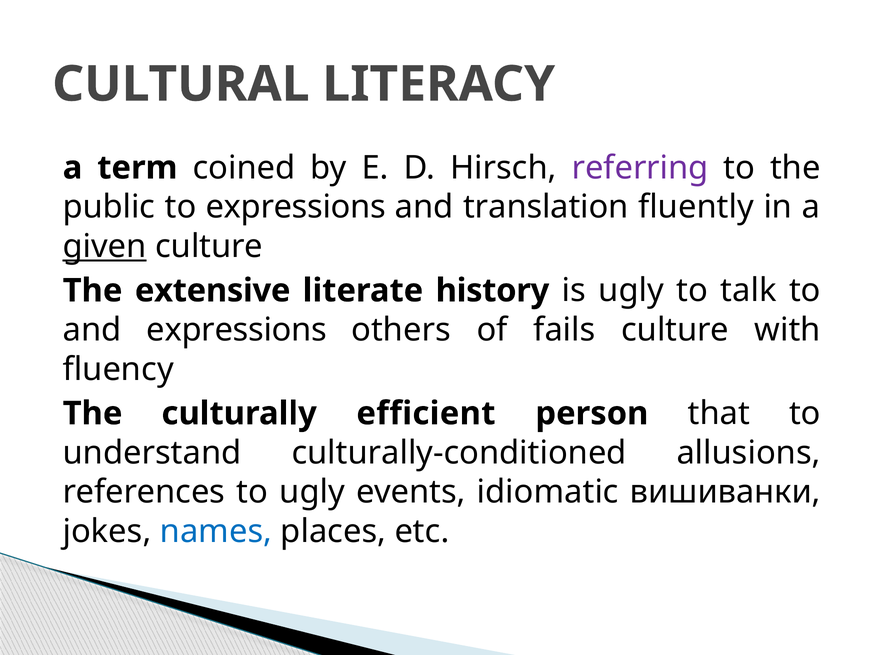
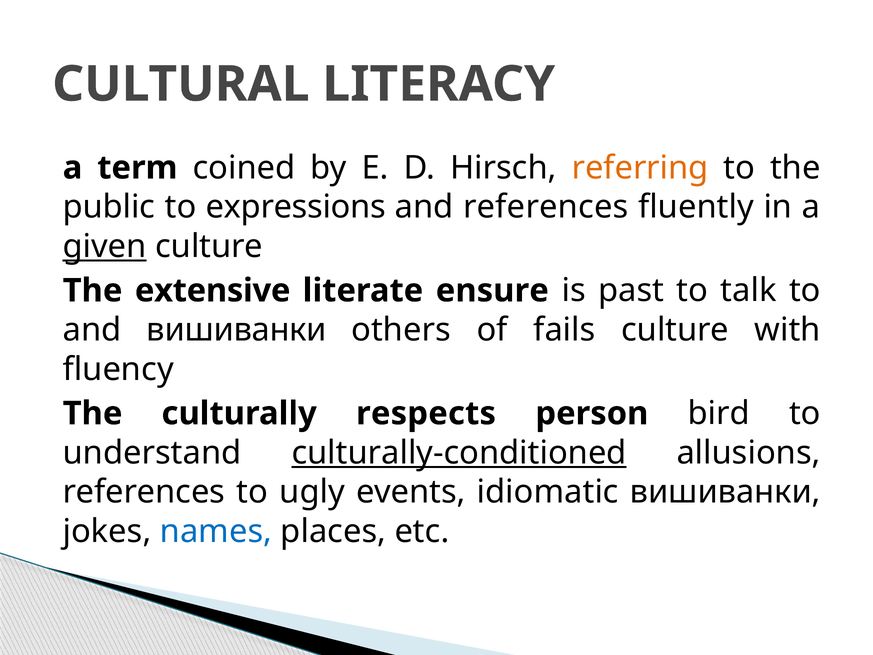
referring colour: purple -> orange (640, 168)
and translation: translation -> references (546, 207)
history: history -> ensure (492, 290)
is ugly: ugly -> past (631, 290)
and expressions: expressions -> вишиванки (237, 330)
efficient: efficient -> respects (426, 413)
that: that -> bird (719, 413)
culturally-conditioned underline: none -> present (459, 453)
